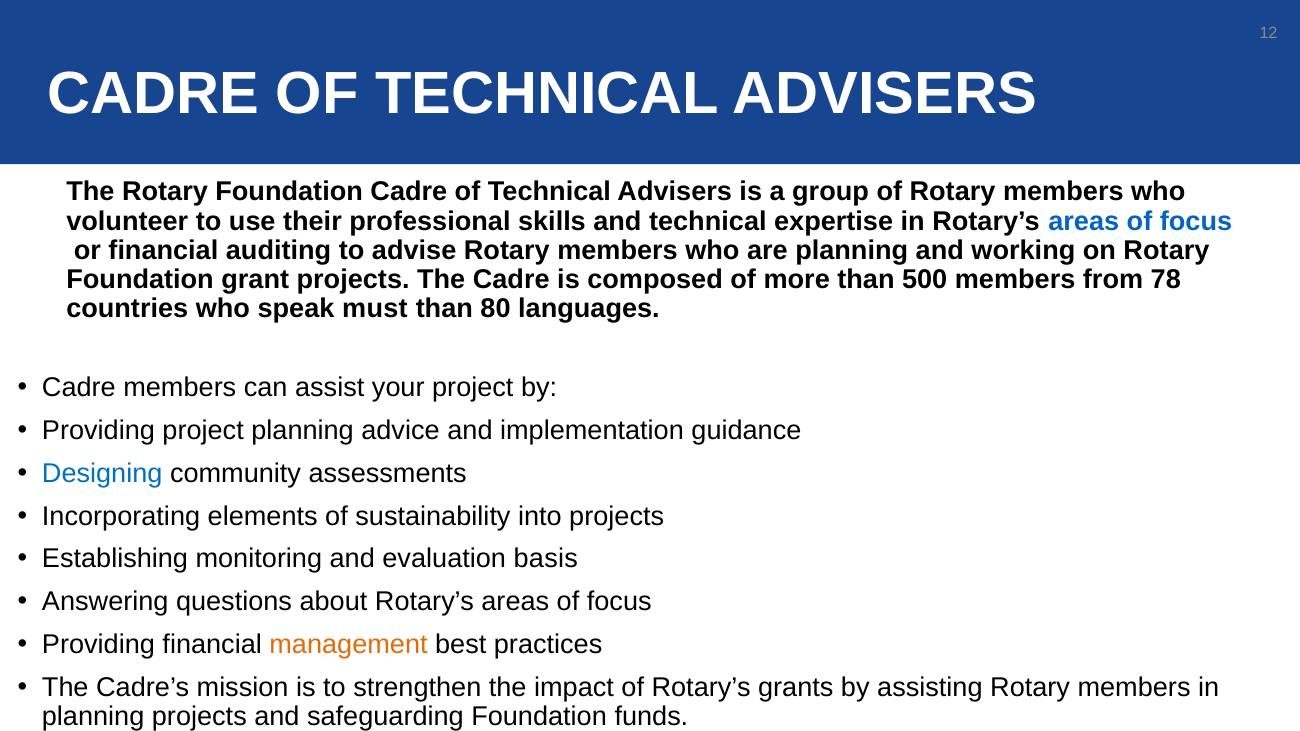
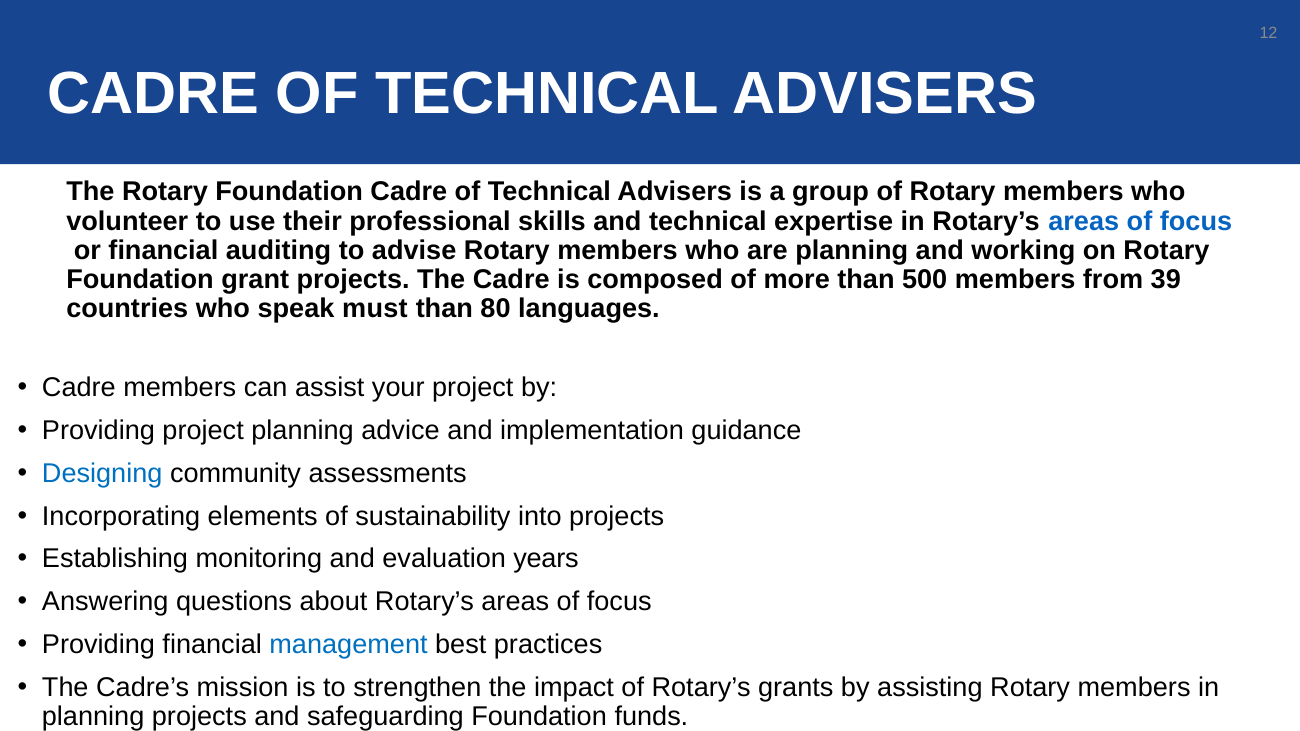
78: 78 -> 39 (1166, 280)
basis: basis -> years (546, 559)
management colour: orange -> blue (349, 645)
